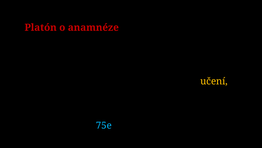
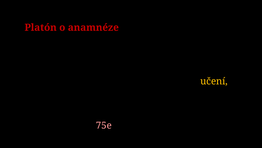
75e colour: light blue -> pink (104, 125)
